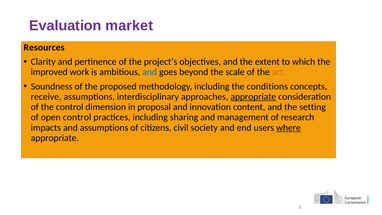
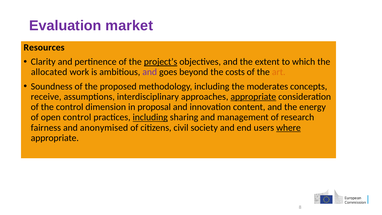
project’s underline: none -> present (161, 62)
improved: improved -> allocated (49, 72)
and colour: blue -> purple (150, 72)
scale: scale -> costs (235, 72)
conditions: conditions -> moderates (267, 86)
setting: setting -> energy (313, 107)
including underline: none -> present (150, 117)
impacts: impacts -> fairness (46, 128)
and assumptions: assumptions -> anonymised (104, 128)
